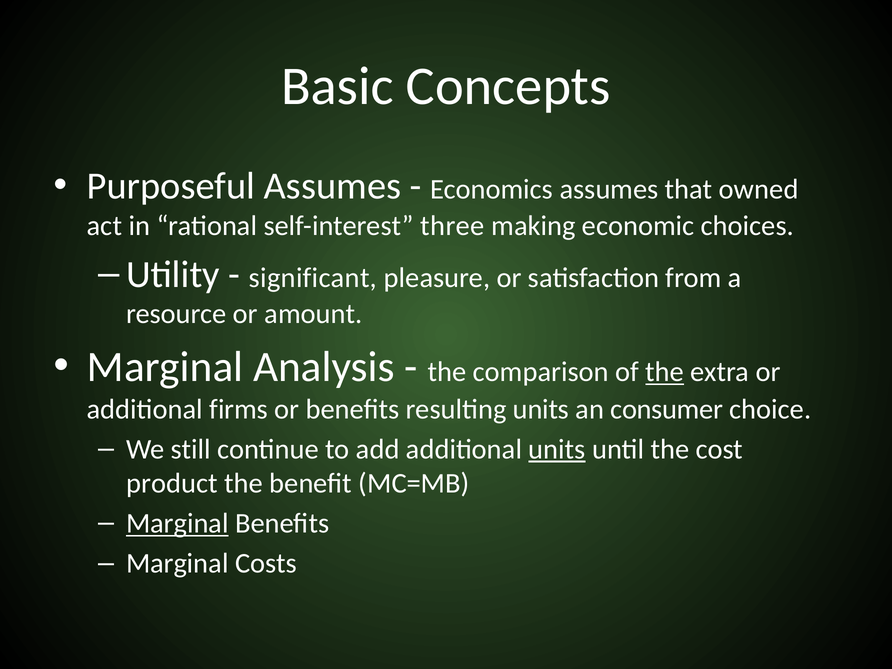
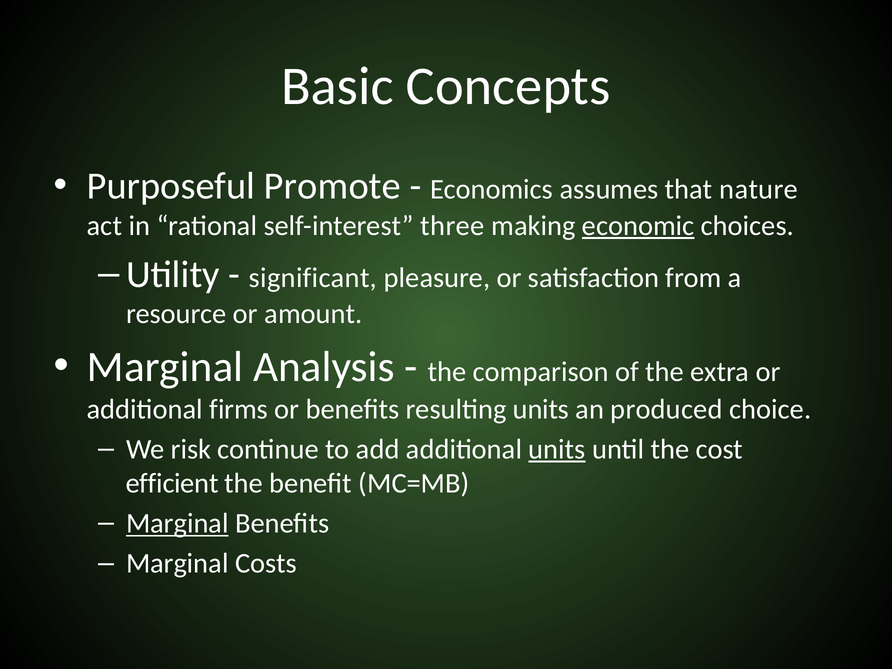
Purposeful Assumes: Assumes -> Promote (332, 186)
owned: owned -> nature (759, 190)
economic underline: none -> present (638, 226)
the underline: present -> none (665, 372)
consumer: consumer -> produced (666, 409)
still: still -> risk (191, 449)
product: product -> efficient (172, 483)
